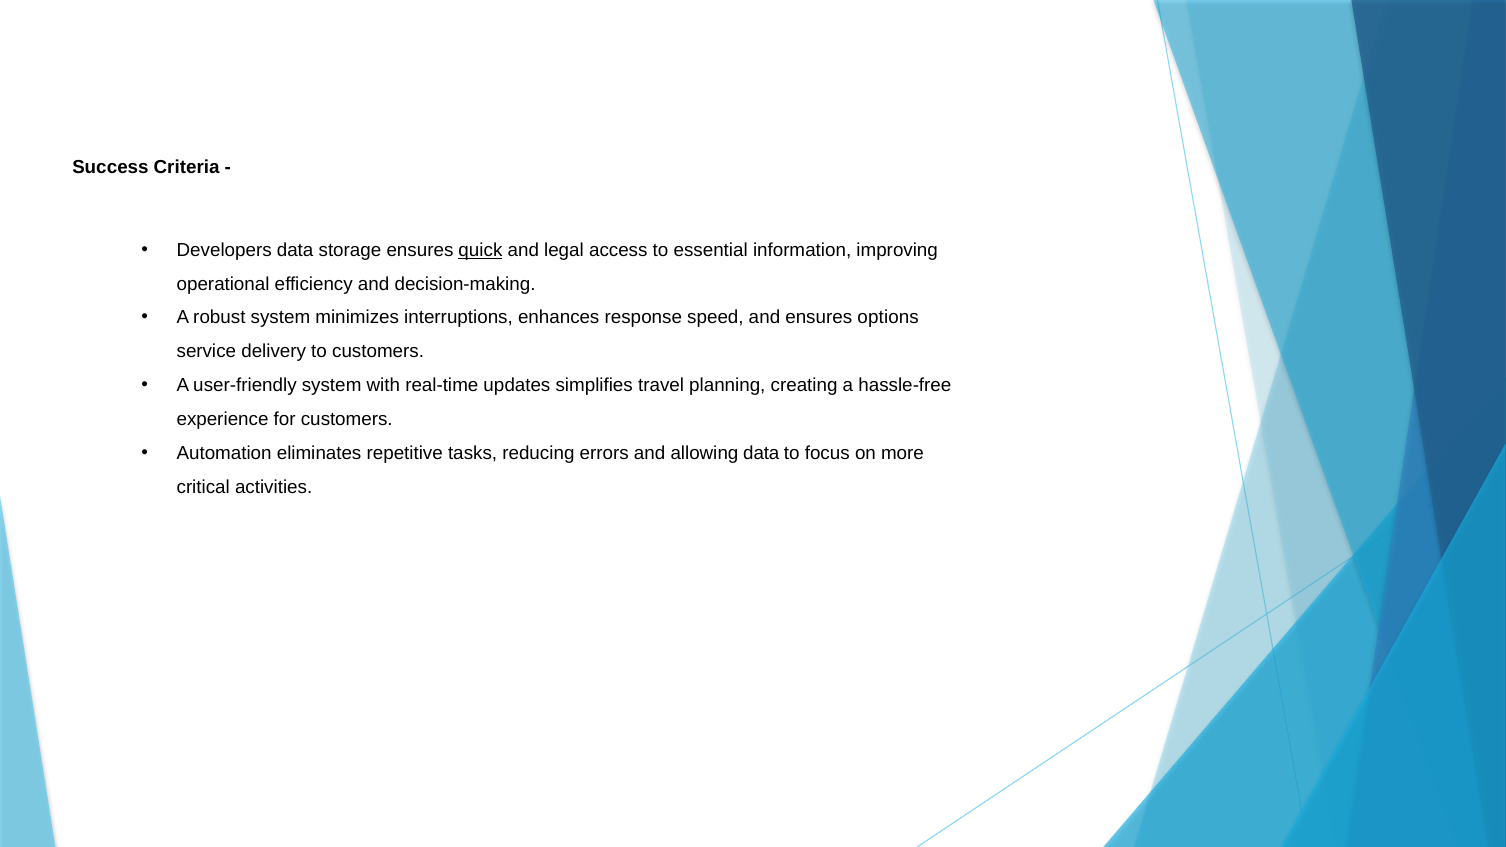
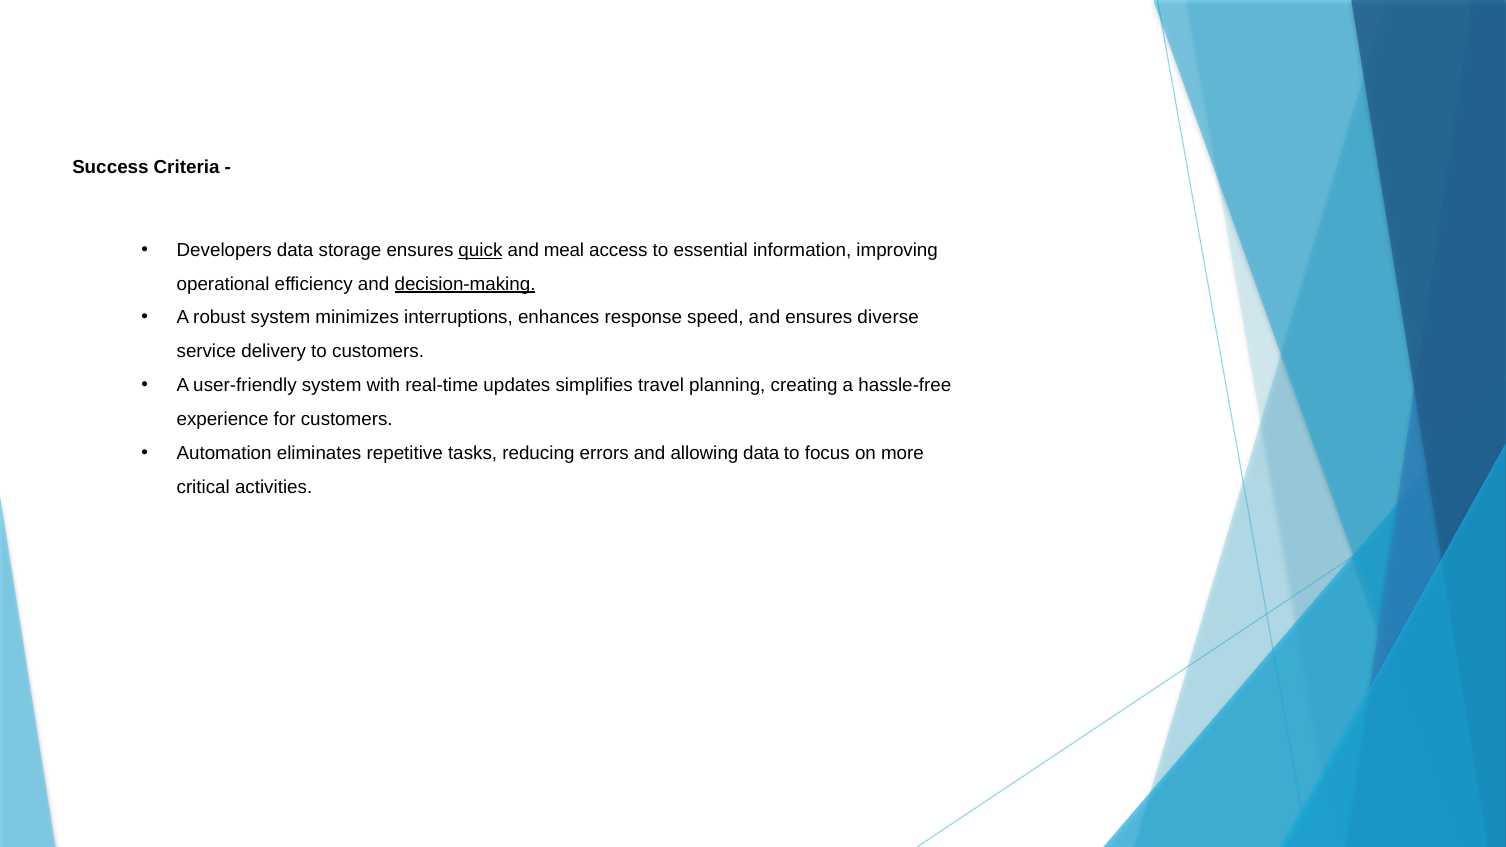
legal: legal -> meal (564, 250)
decision-making underline: none -> present (465, 284)
options: options -> diverse (888, 318)
